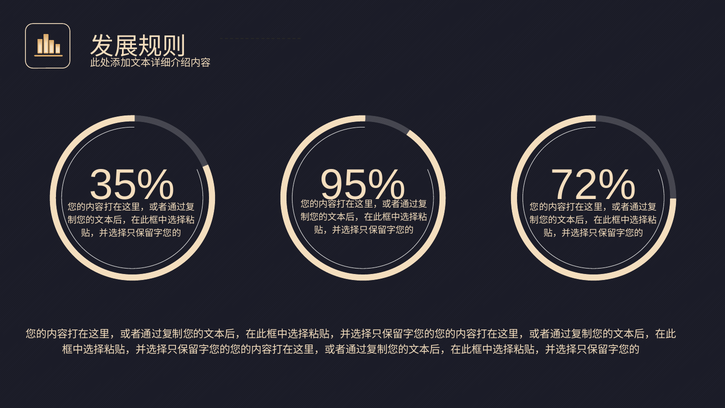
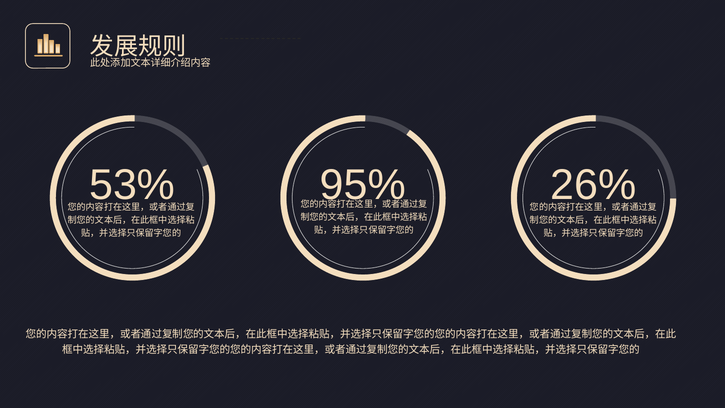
35%: 35% -> 53% (132, 185)
72%: 72% -> 26% (593, 185)
